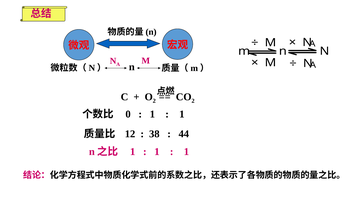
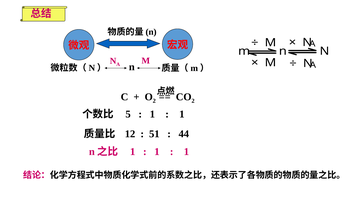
0: 0 -> 5 (128, 114)
38: 38 -> 51 (154, 134)
